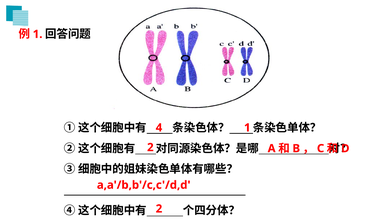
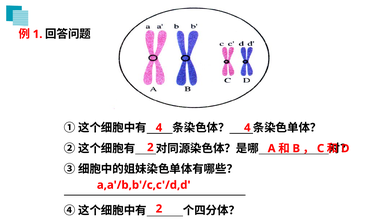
4 1: 1 -> 4 (247, 127)
